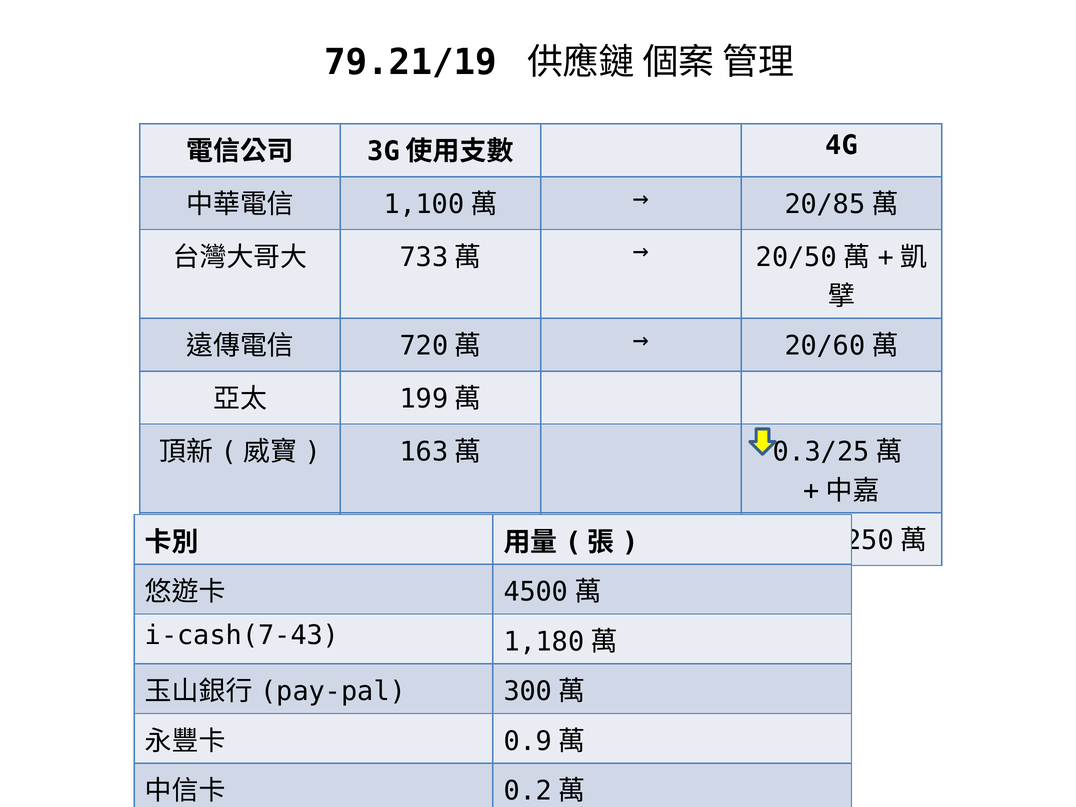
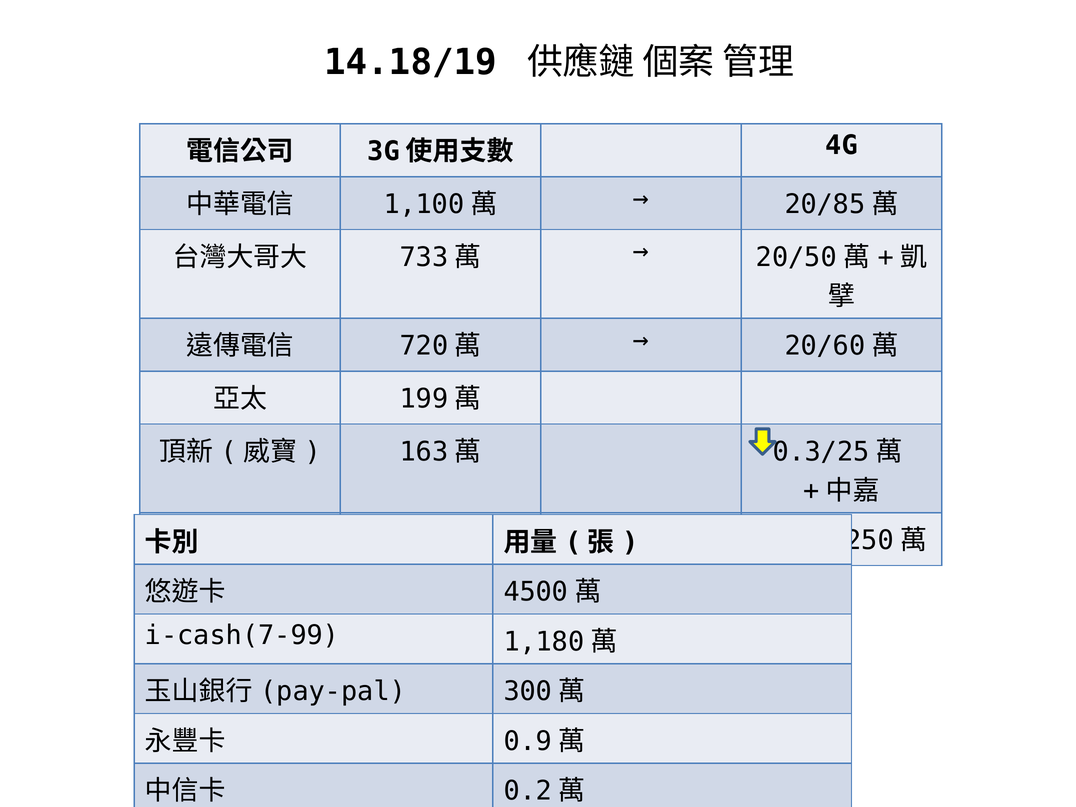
79.21/19: 79.21/19 -> 14.18/19 (411, 63)
i-cash(7-43: i-cash(7-43 -> i-cash(7-99 (242, 635)
